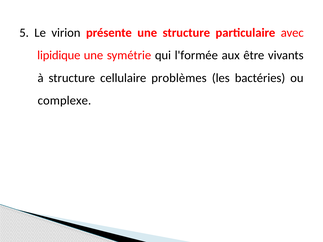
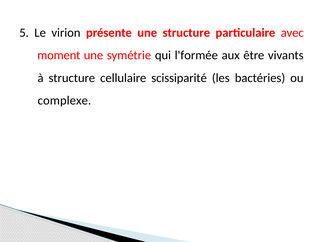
lipidique: lipidique -> moment (59, 55)
problèmes: problèmes -> scissiparité (179, 78)
